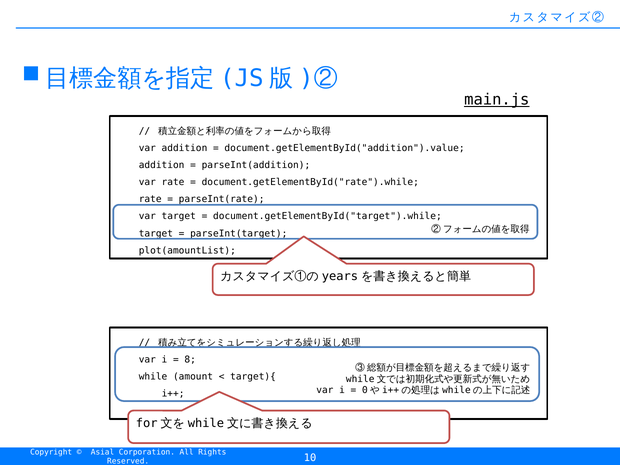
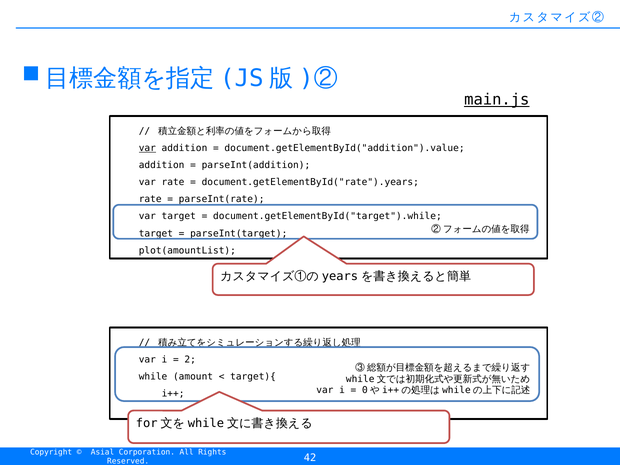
var underline: none -> present (147, 148)
document.getElementById("rate").while: document.getElementById("rate").while -> document.getElementById("rate").years (310, 182)
8: 8 -> 2 (190, 360)
10: 10 -> 42 (310, 458)
